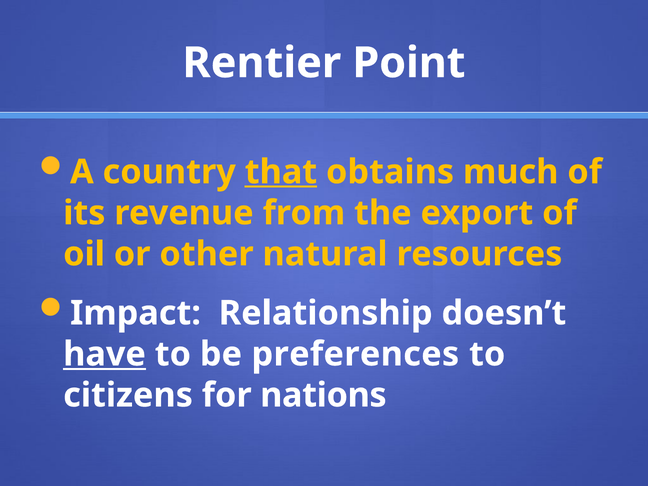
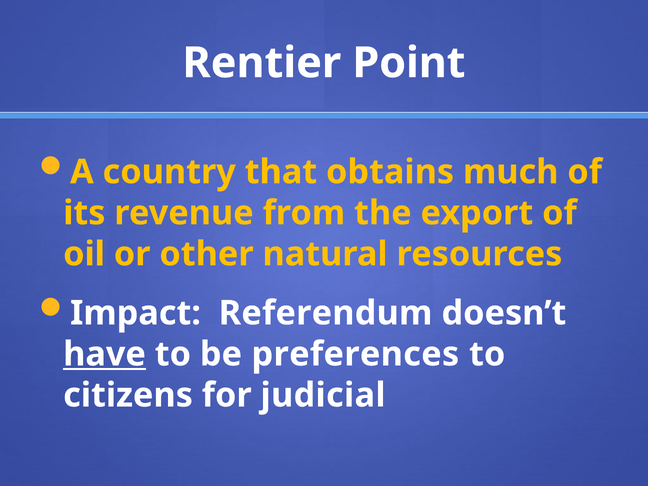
that underline: present -> none (281, 172)
Relationship: Relationship -> Referendum (326, 313)
nations: nations -> judicial (323, 395)
